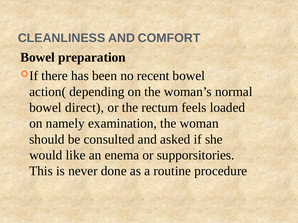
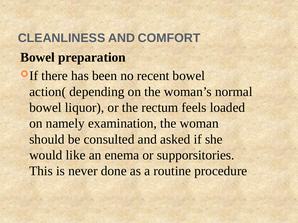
direct: direct -> liquor (85, 108)
